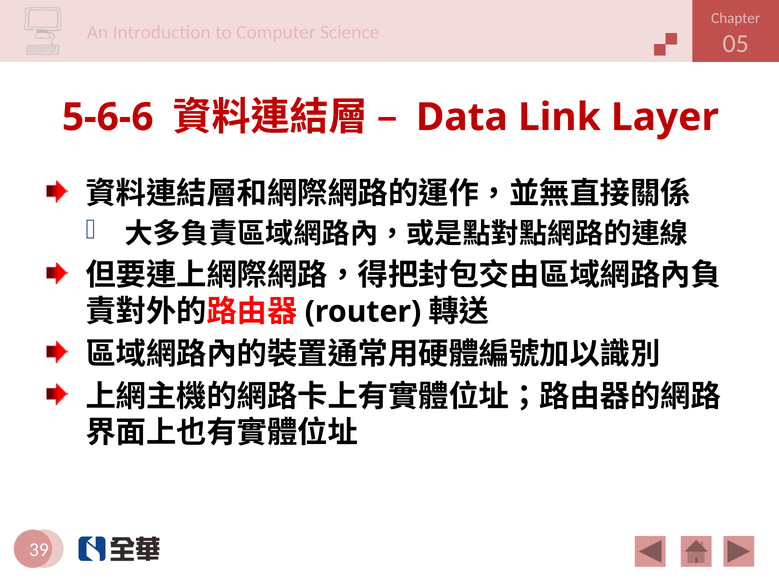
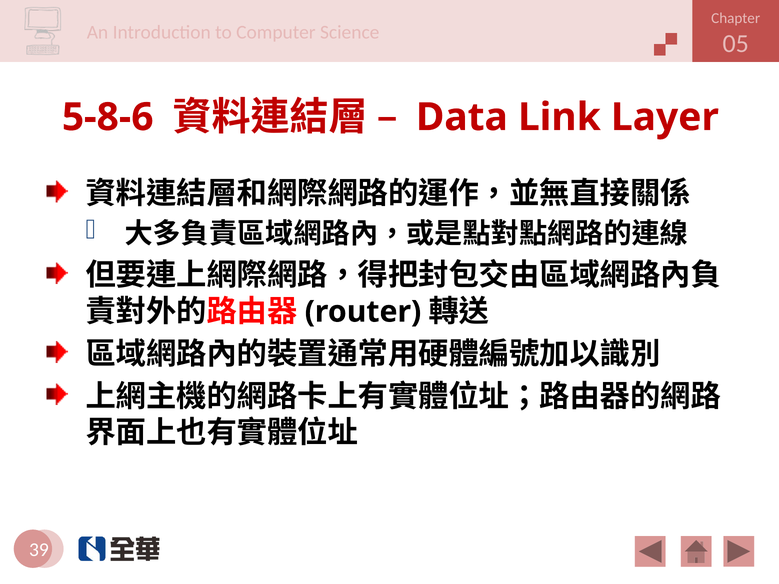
5-6-6: 5-6-6 -> 5-8-6 (108, 117)
